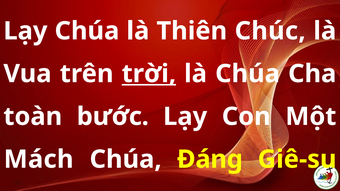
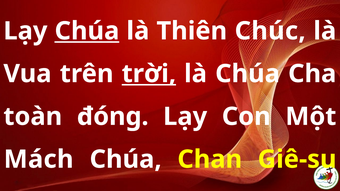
Chúa underline: none -> present (87, 31)
bước: bước -> đóng (113, 117)
Đáng: Đáng -> Chan (210, 160)
